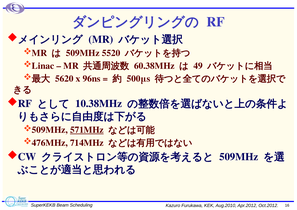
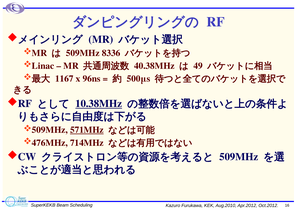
5520: 5520 -> 8336 (111, 53)
60.38MHz: 60.38MHz -> 40.38MHz (154, 66)
5620: 5620 -> 1167 (64, 79)
10.38MHz underline: none -> present (99, 104)
